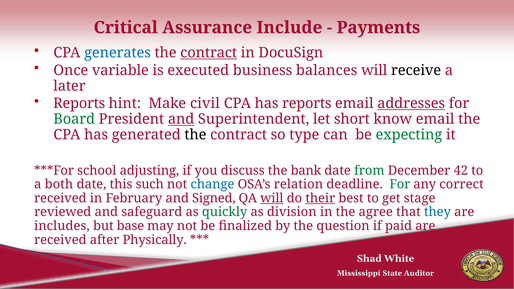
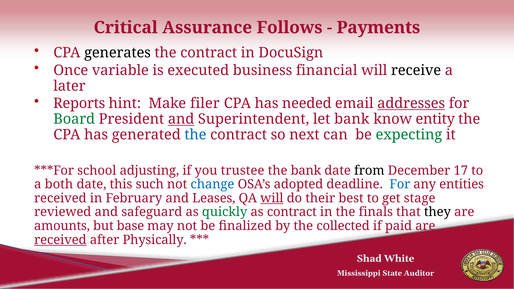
Include: Include -> Follows (290, 28)
generates colour: blue -> black (117, 53)
contract underline: present -> none (209, 53)
balances: balances -> financial (327, 70)
civil: civil -> filer (205, 104)
has reports: reports -> needed (307, 104)
let short: short -> bank (352, 119)
know email: email -> entity (435, 119)
the colour: black -> blue (195, 135)
type: type -> next (304, 135)
discuss: discuss -> trustee (243, 171)
from colour: green -> black (369, 171)
42: 42 -> 17 (461, 171)
relation: relation -> adopted (299, 184)
For colour: green -> blue (400, 184)
correct: correct -> entities (462, 184)
Signed: Signed -> Leases (214, 198)
their underline: present -> none (320, 198)
as division: division -> contract (292, 212)
agree: agree -> finals (376, 212)
they colour: blue -> black (437, 212)
includes: includes -> amounts (62, 226)
question: question -> collected (343, 226)
received underline: none -> present (60, 240)
